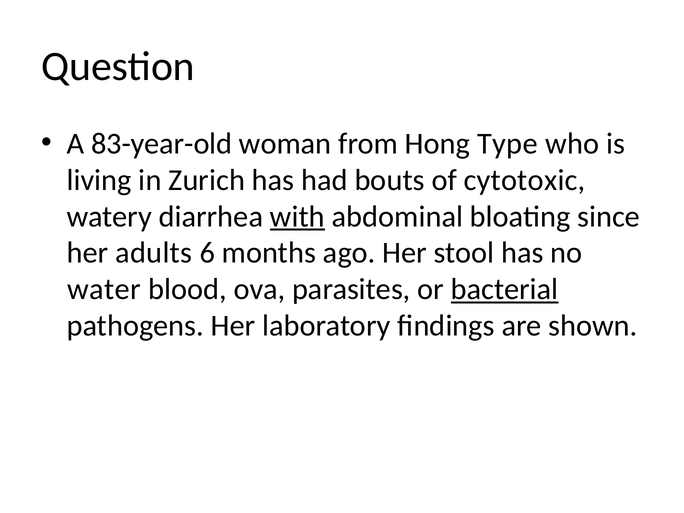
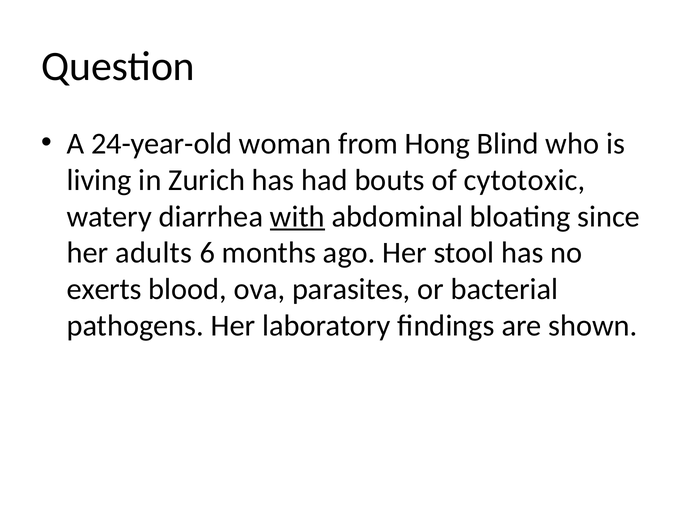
83-year-old: 83-year-old -> 24-year-old (162, 143)
Type: Type -> Blind (508, 143)
water: water -> exerts (104, 289)
bacterial underline: present -> none (505, 289)
